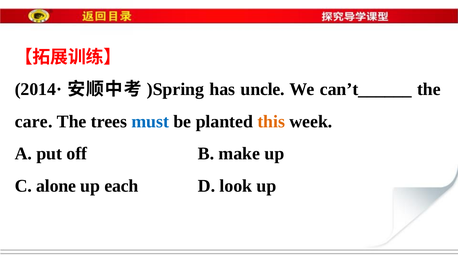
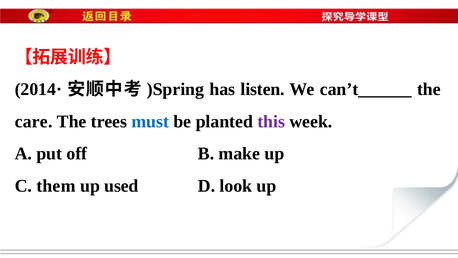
uncle: uncle -> listen (263, 89)
this colour: orange -> purple (271, 121)
alone: alone -> them (56, 186)
each: each -> used (121, 186)
